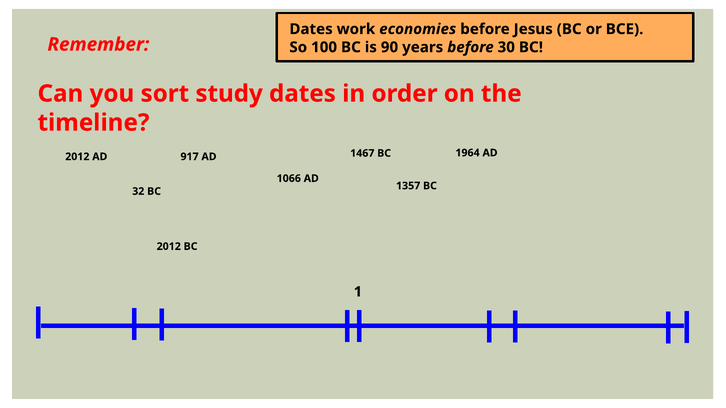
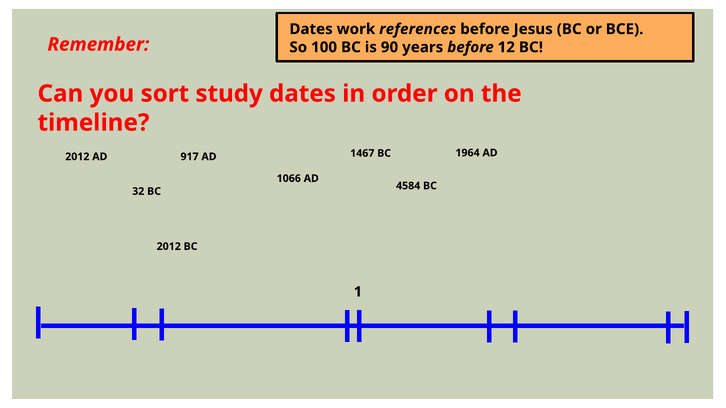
economies: economies -> references (418, 29)
30: 30 -> 12 (506, 47)
1357: 1357 -> 4584 (408, 186)
